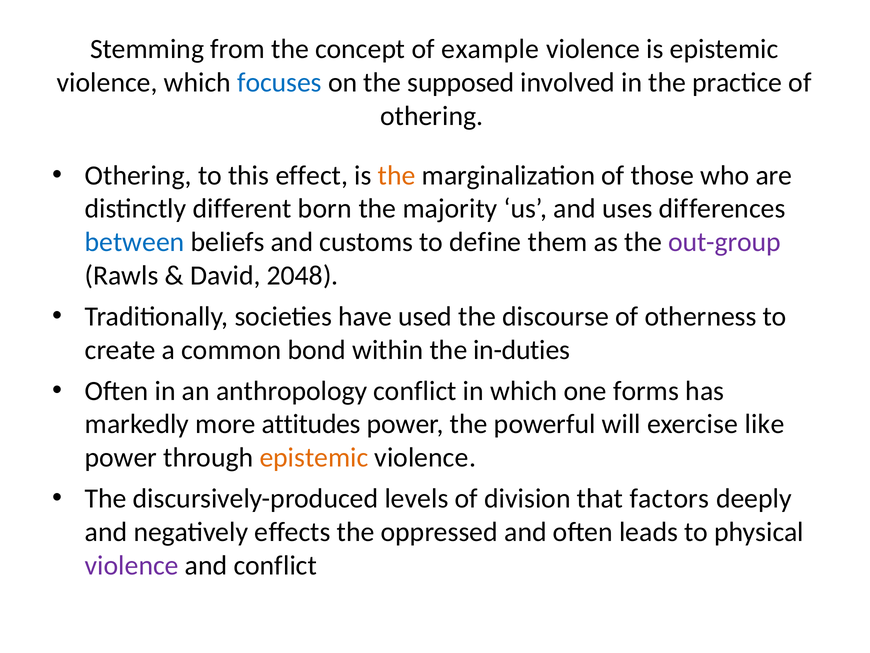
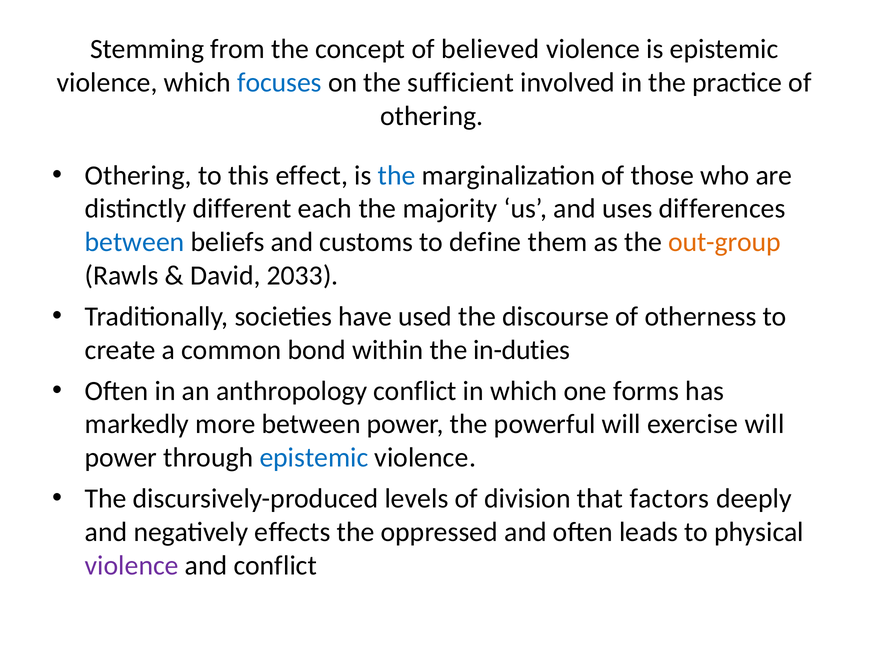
example: example -> believed (490, 49)
supposed: supposed -> sufficient (461, 82)
the colour: orange -> blue (397, 175)
born: born -> each (325, 209)
out-group colour: purple -> orange (725, 242)
2048: 2048 -> 2033 (303, 275)
more attitudes: attitudes -> between (311, 424)
exercise like: like -> will (765, 424)
epistemic colour: orange -> blue (314, 457)
